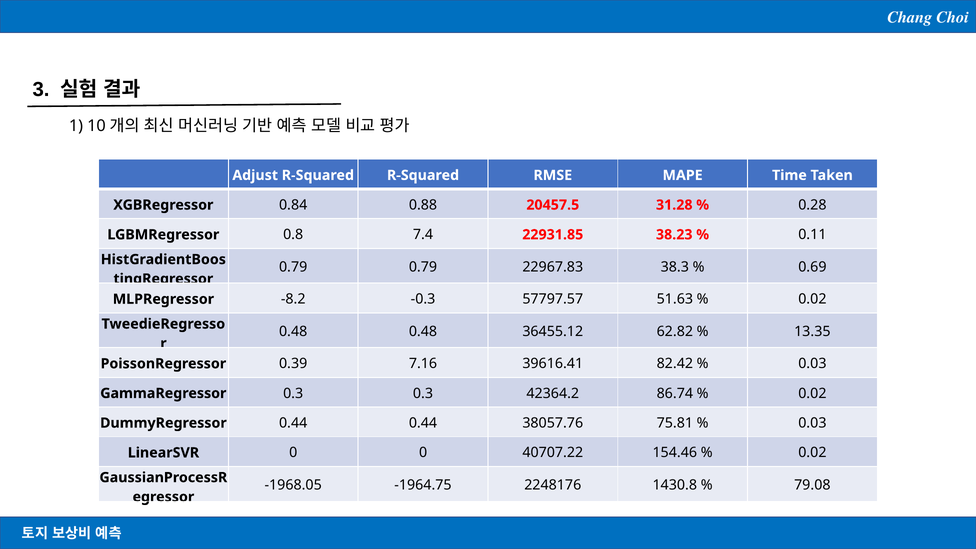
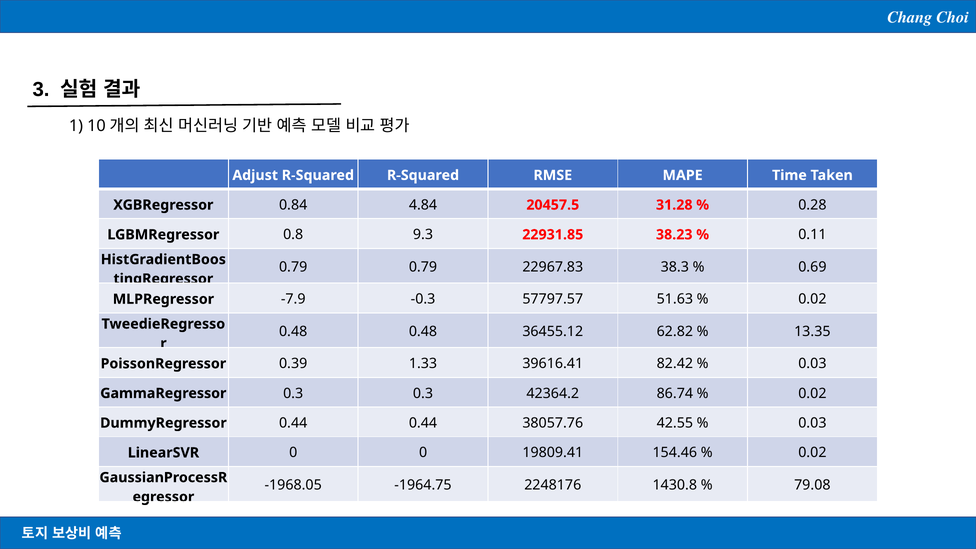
0.88: 0.88 -> 4.84 (423, 205)
7.4: 7.4 -> 9.3 (423, 235)
-8.2: -8.2 -> -7.9 (293, 299)
7.16: 7.16 -> 1.33 (423, 364)
75.81: 75.81 -> 42.55 (675, 423)
40707.22: 40707.22 -> 19809.41 (553, 453)
